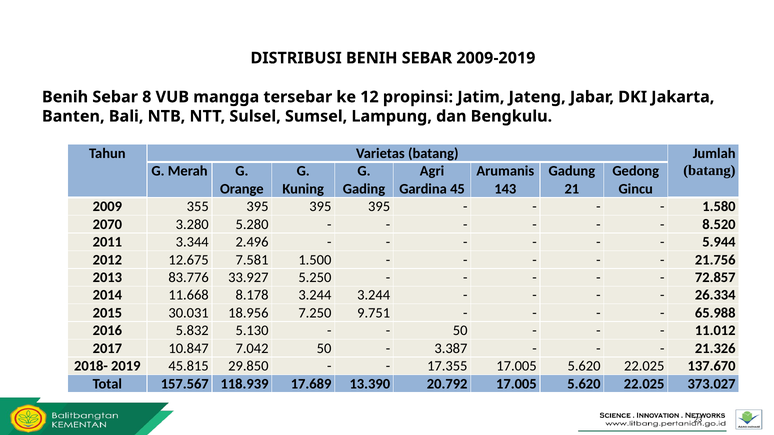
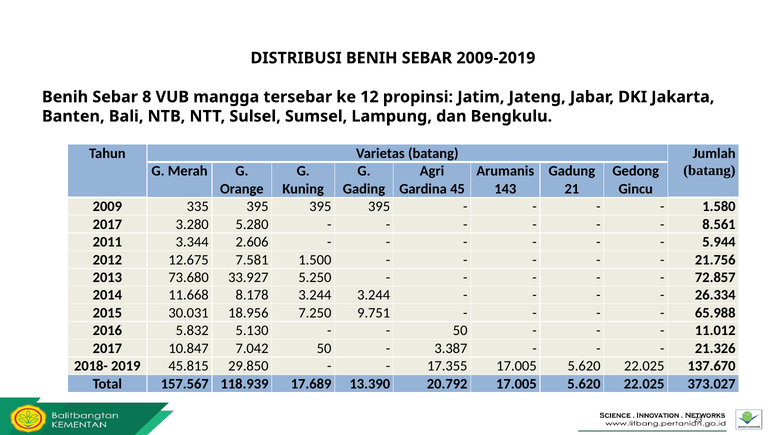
355: 355 -> 335 (198, 207)
2070: 2070 -> 2017 (107, 224)
8.520: 8.520 -> 8.561 (719, 224)
2.496: 2.496 -> 2.606 (252, 242)
83.776: 83.776 -> 73.680 (189, 278)
